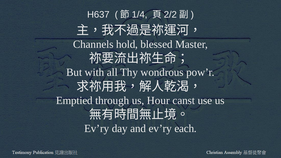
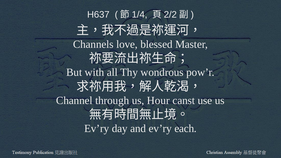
hold: hold -> love (127, 44)
Emptied: Emptied -> Channel (74, 101)
